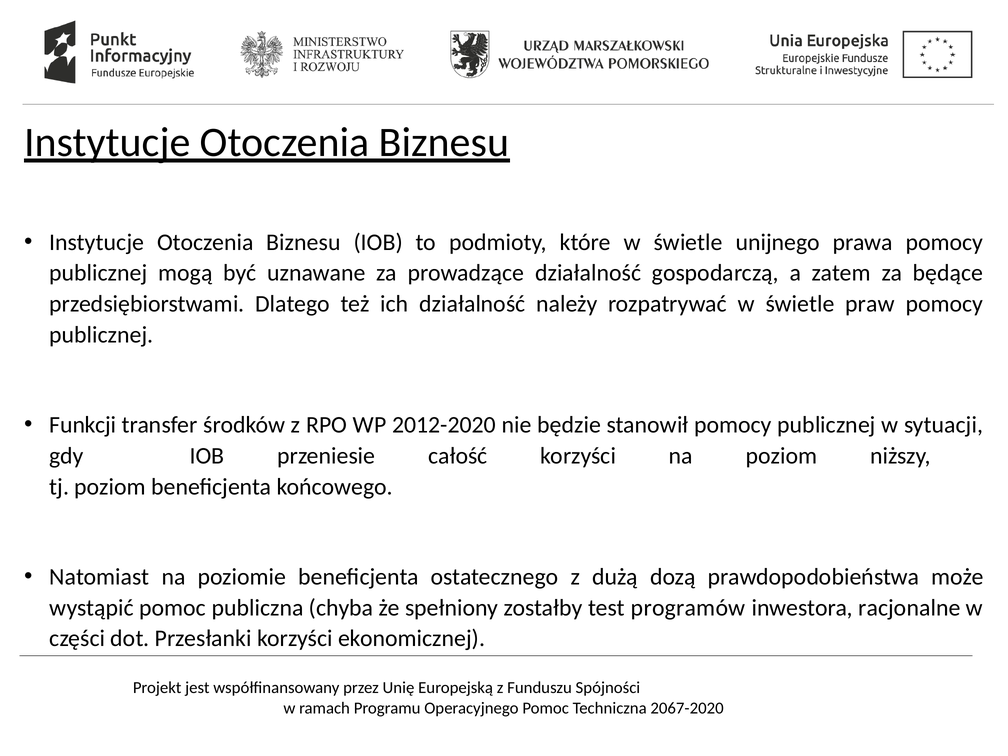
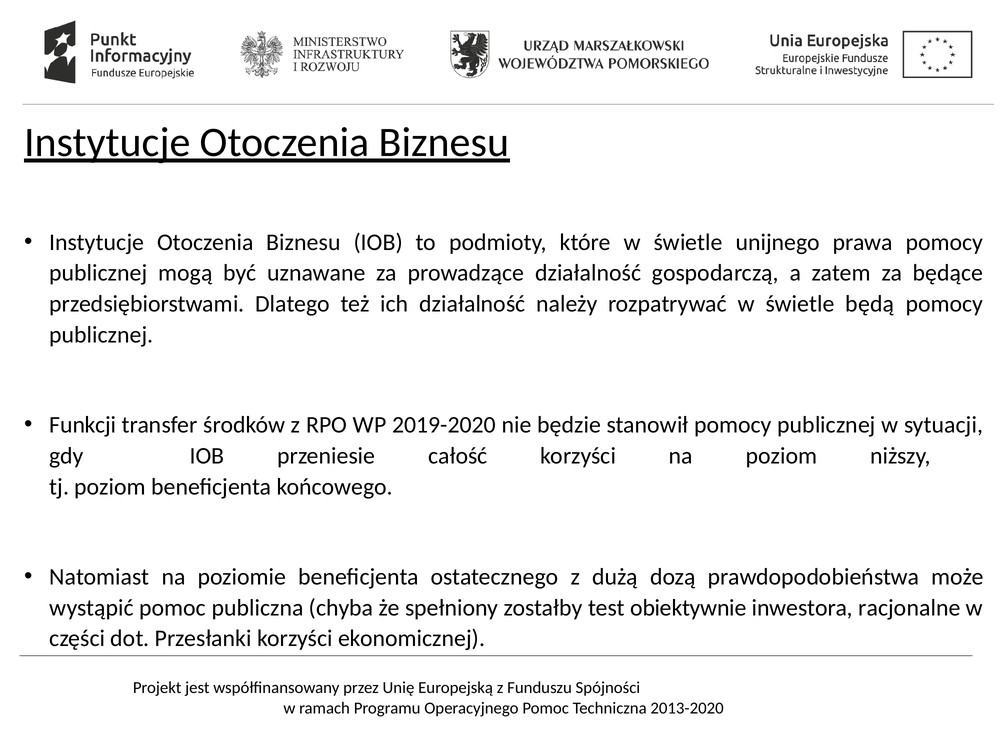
praw: praw -> będą (870, 304)
2012-2020: 2012-2020 -> 2019-2020 (444, 425)
programów: programów -> obiektywnie (688, 608)
2067-2020: 2067-2020 -> 2013-2020 (687, 708)
